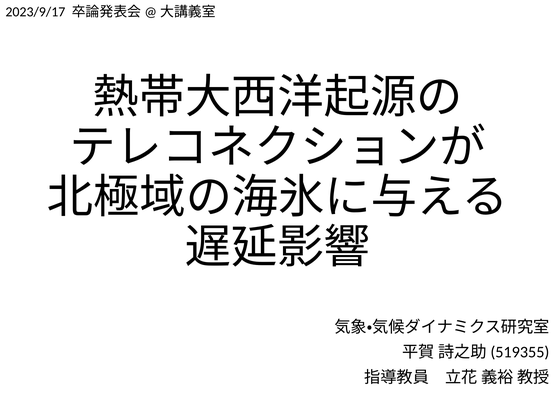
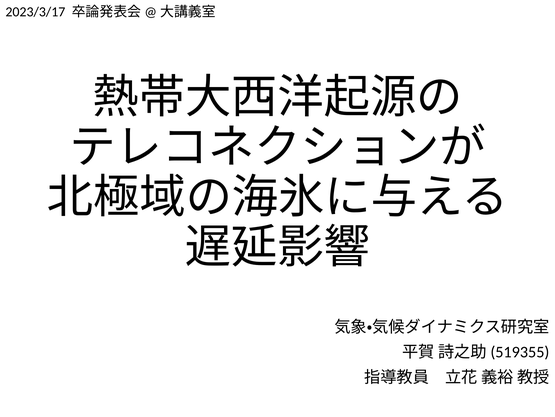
2023/9/17: 2023/9/17 -> 2023/3/17 (35, 12)
